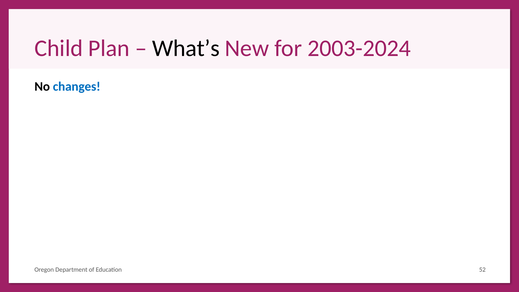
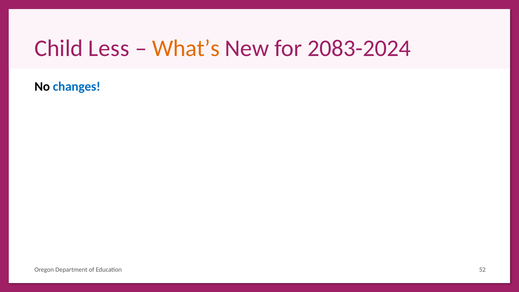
Plan: Plan -> Less (109, 48)
What’s colour: black -> orange (186, 48)
2003-2024: 2003-2024 -> 2083-2024 (359, 48)
